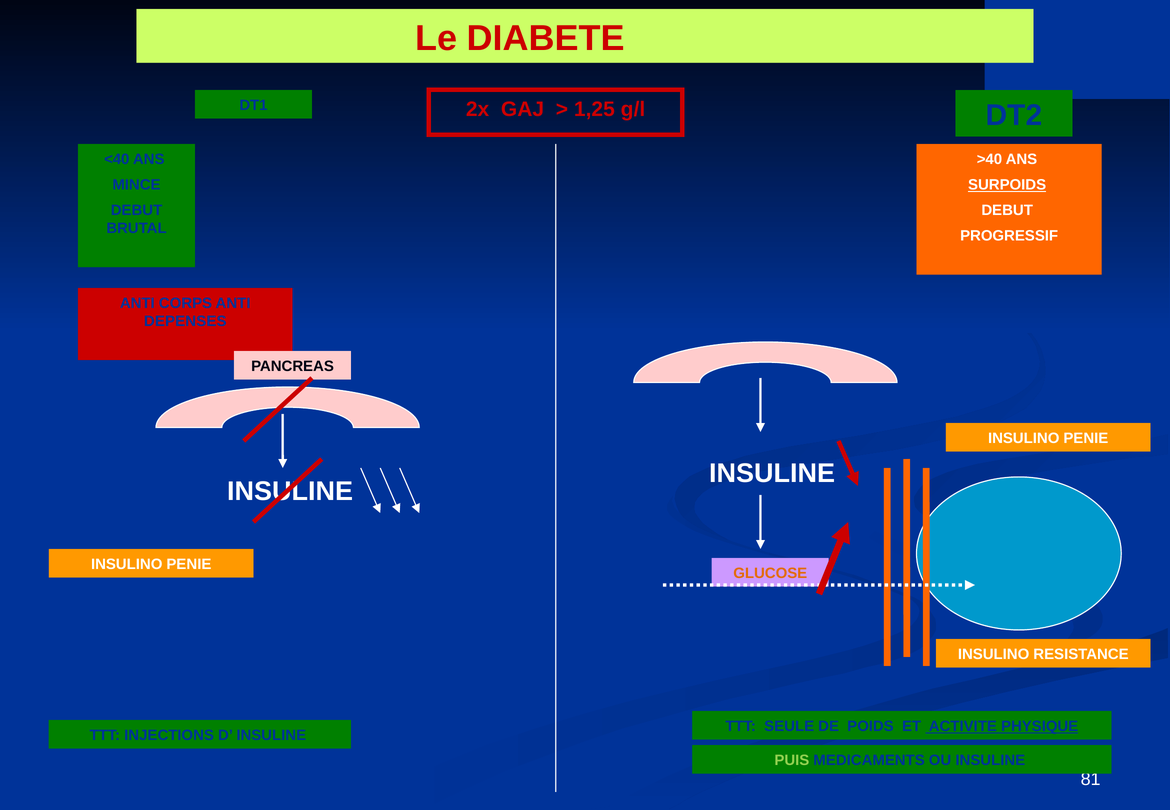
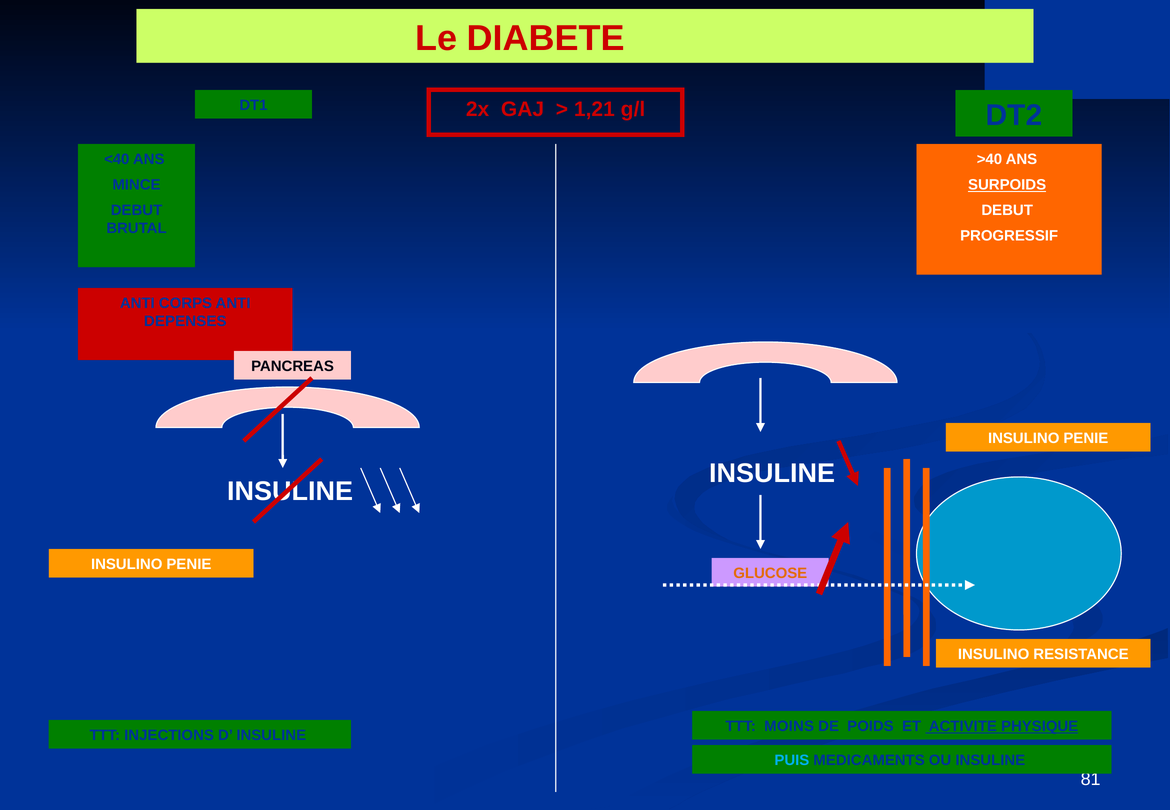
1,25: 1,25 -> 1,21 (594, 109)
SEULE: SEULE -> MOINS (789, 726)
PUIS colour: light green -> light blue (792, 760)
